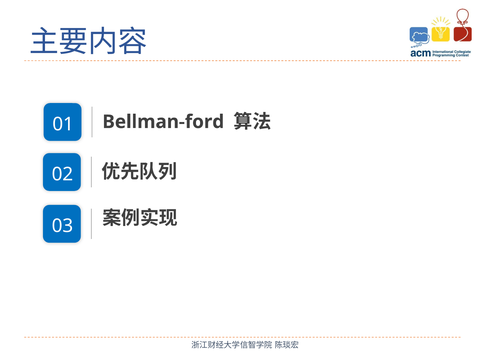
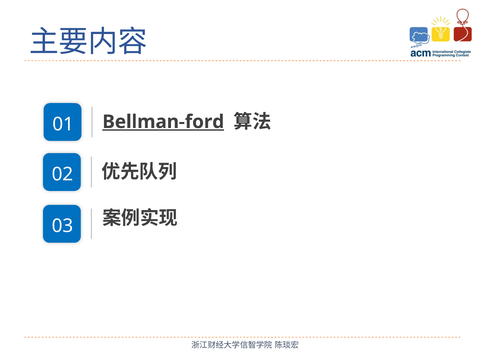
Bellman-ford underline: none -> present (163, 122)
